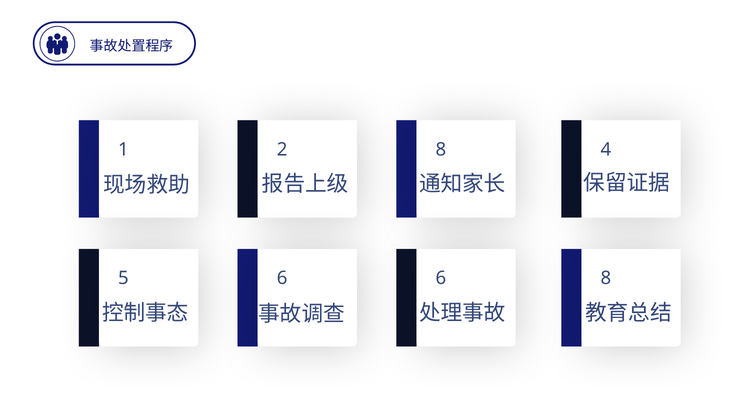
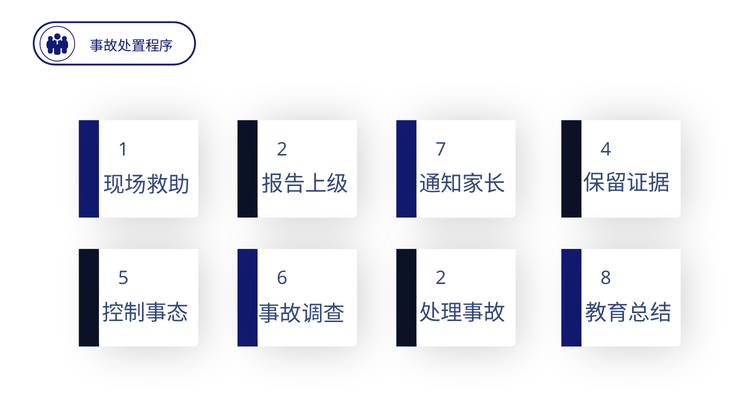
2 8: 8 -> 7 (441, 149)
6 6: 6 -> 2 (441, 278)
